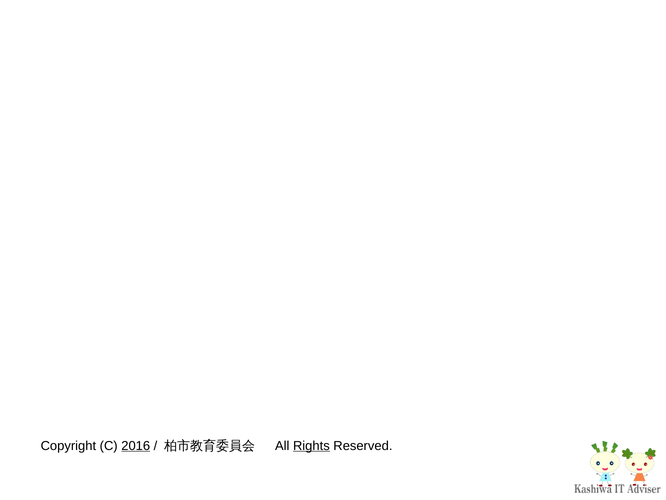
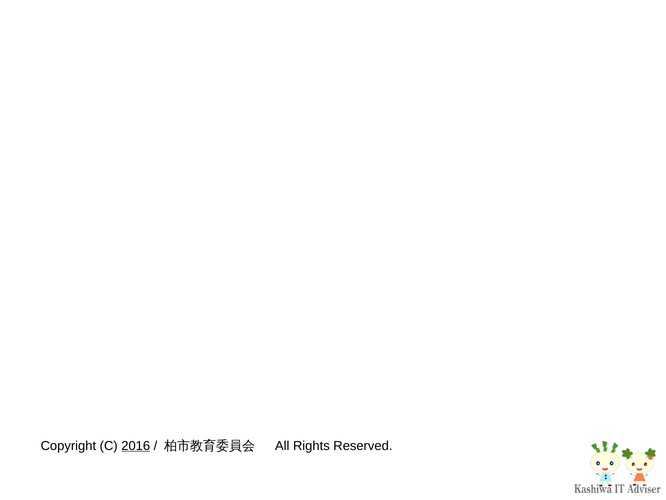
Rights underline: present -> none (311, 445)
